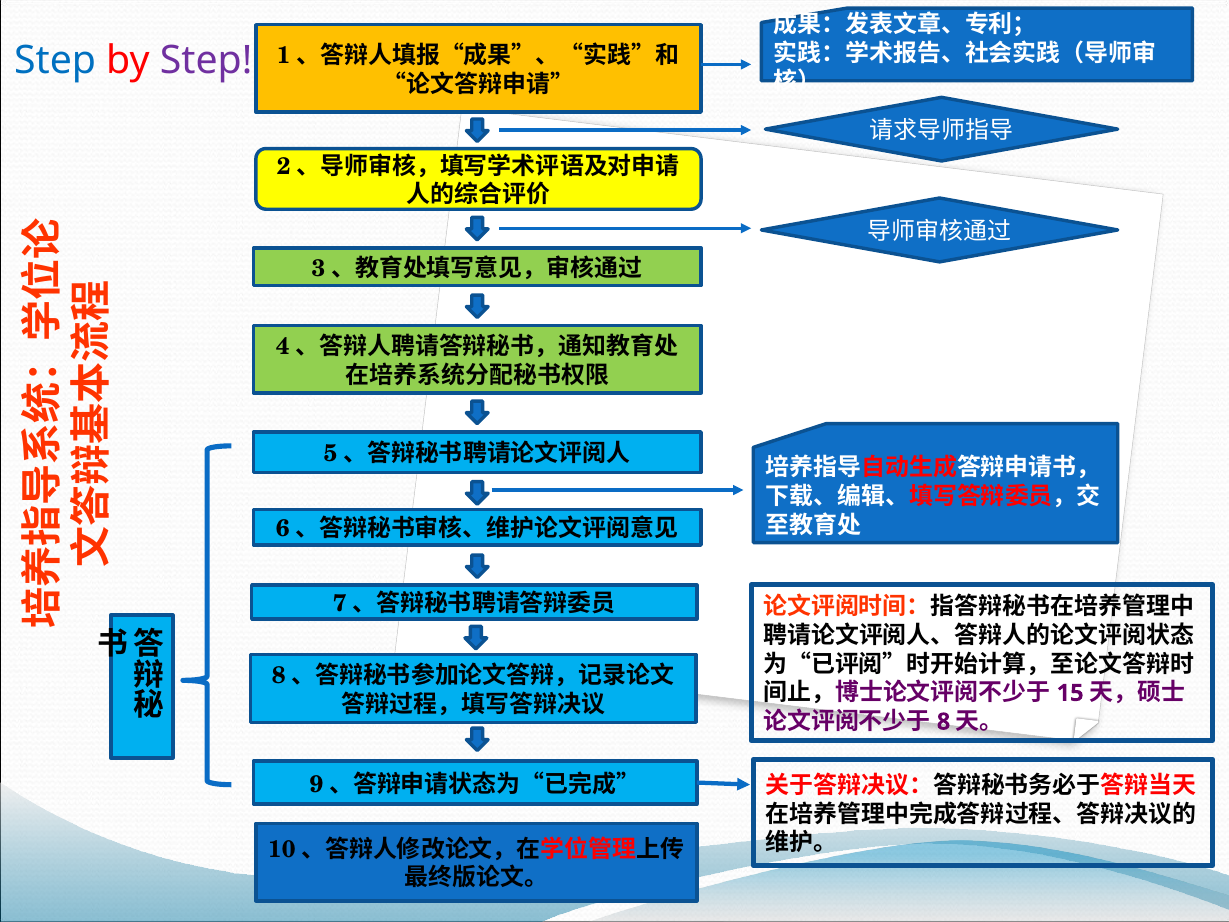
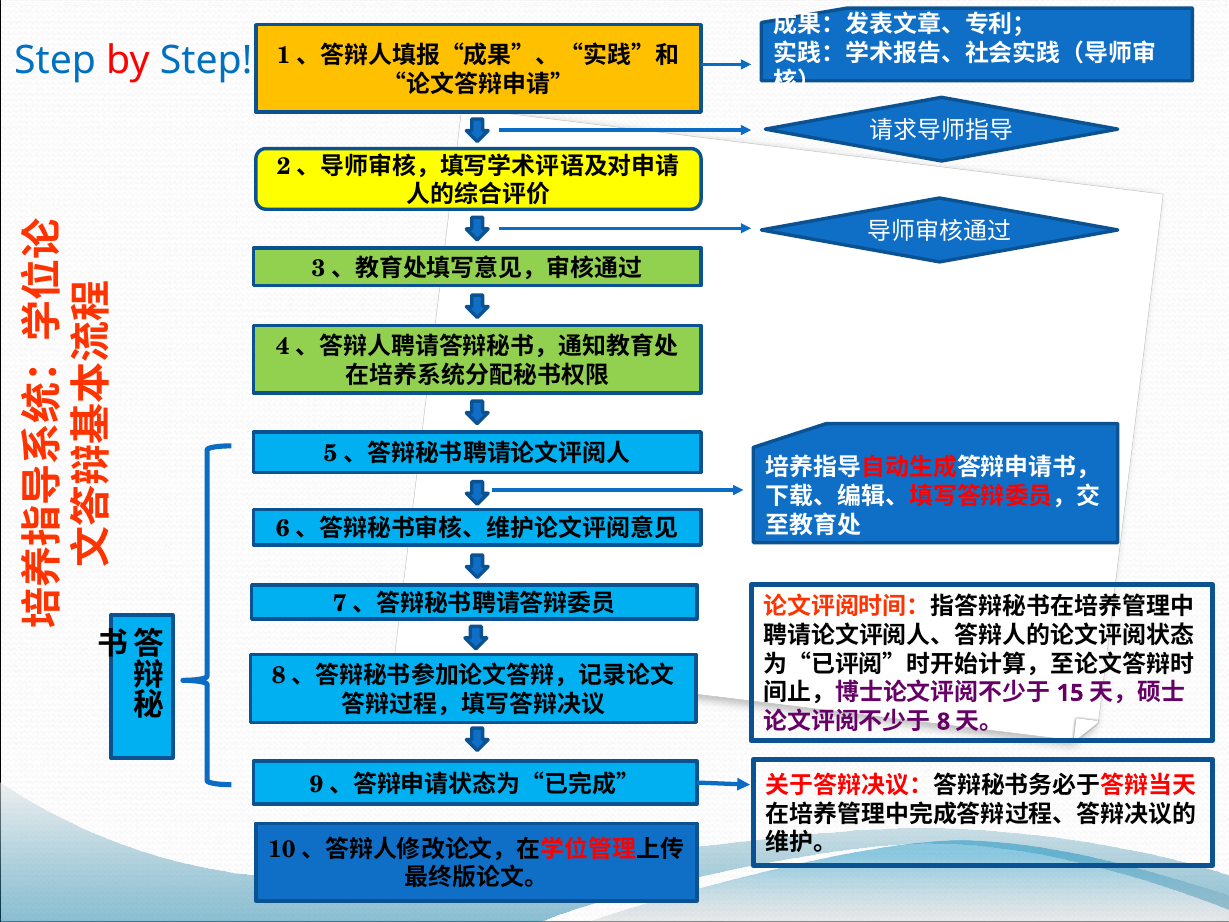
Step colour: purple -> blue (206, 61)
